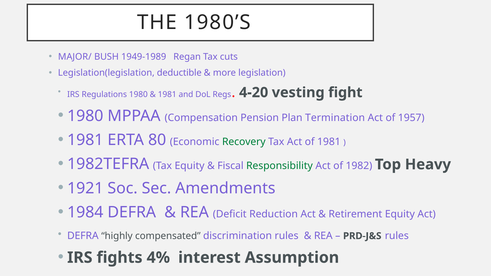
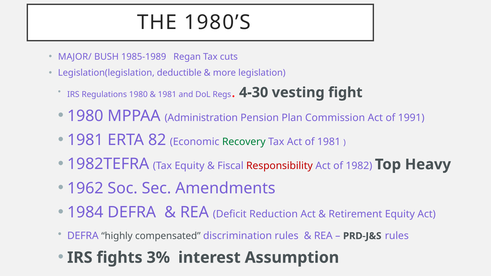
1949-1989: 1949-1989 -> 1985-1989 (144, 57)
4-20: 4-20 -> 4-30 (254, 93)
Compensation: Compensation -> Administration (201, 118)
Termination: Termination -> Commission (335, 118)
1957: 1957 -> 1991 (411, 118)
80: 80 -> 82 (157, 140)
Responsibility colour: green -> red (279, 166)
1921: 1921 -> 1962 (85, 188)
4%: 4% -> 3% (158, 258)
